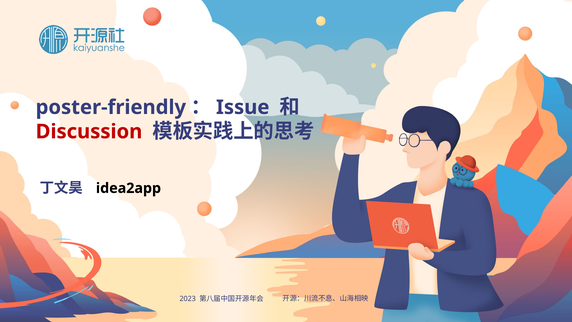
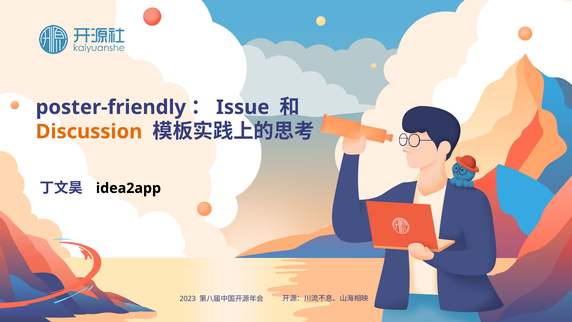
Discussion colour: red -> orange (89, 132)
